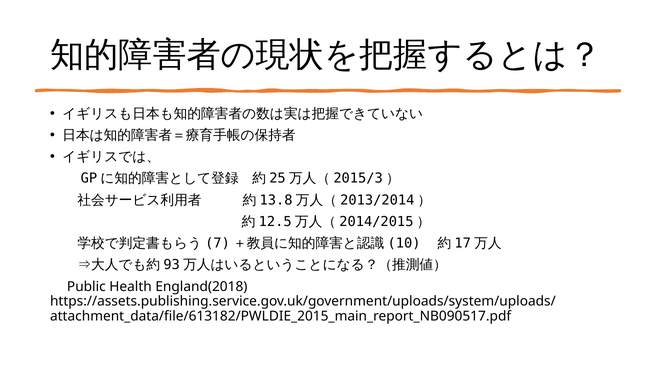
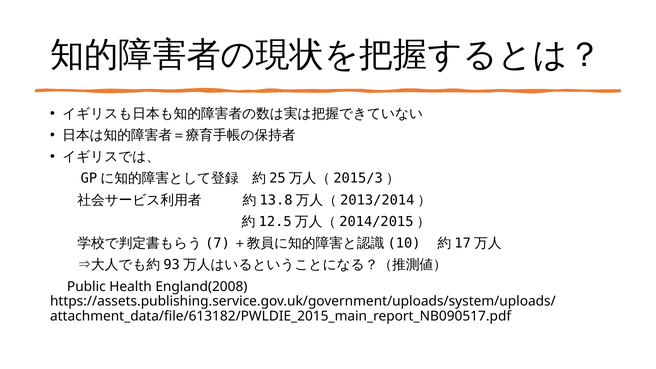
England(2018: England(2018 -> England(2008 (201, 287)
